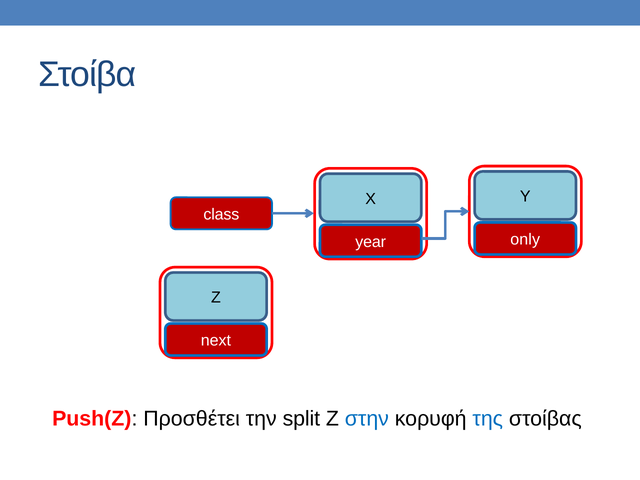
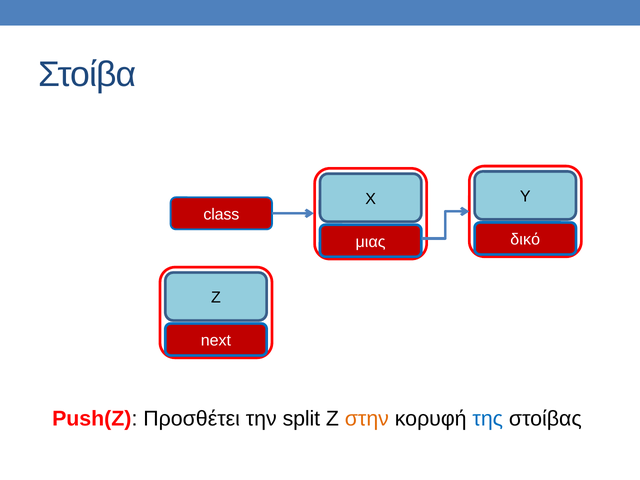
only: only -> δικό (525, 240)
year: year -> μιας (371, 242)
στην colour: blue -> orange (367, 419)
